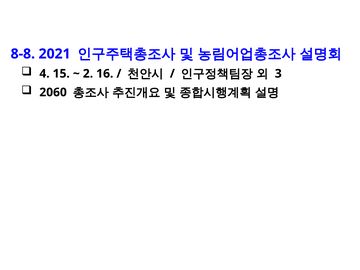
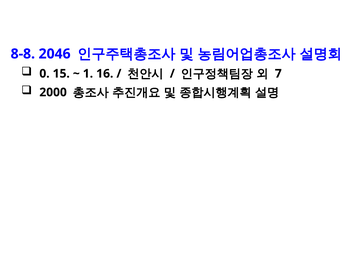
2021: 2021 -> 2046 (55, 54)
4: 4 -> 0 (44, 74)
2: 2 -> 1 (88, 74)
3: 3 -> 7 (278, 74)
2060: 2060 -> 2000 (53, 92)
